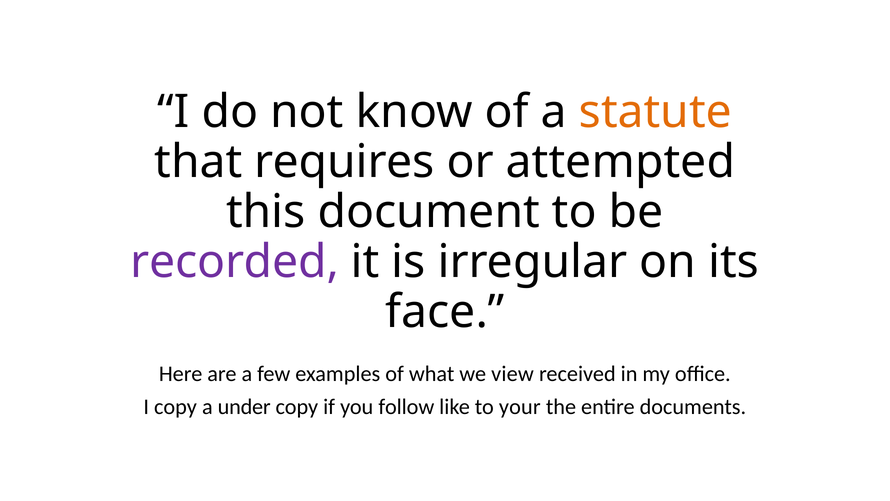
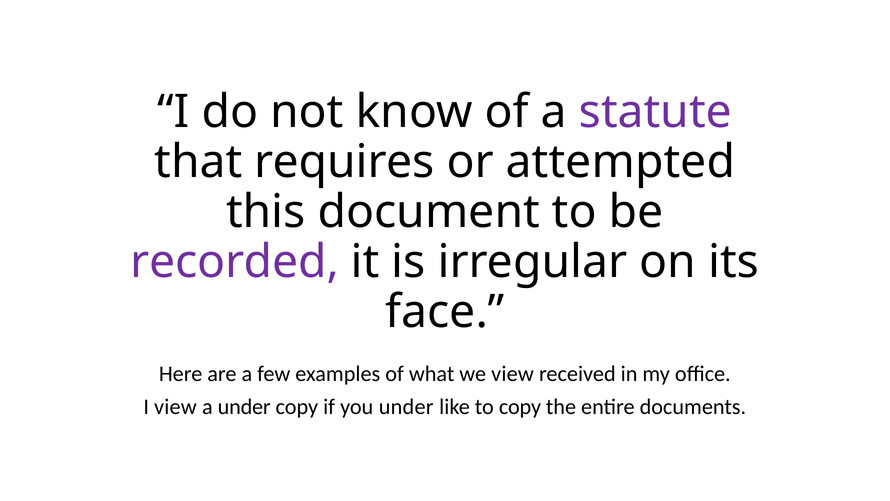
statute colour: orange -> purple (655, 112)
I copy: copy -> view (175, 407)
you follow: follow -> under (406, 407)
to your: your -> copy (520, 407)
